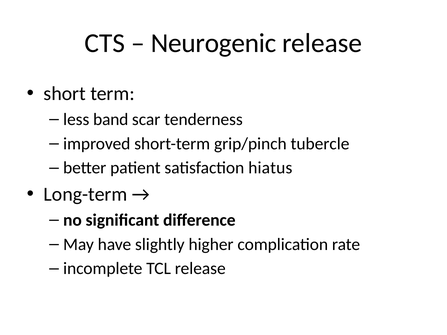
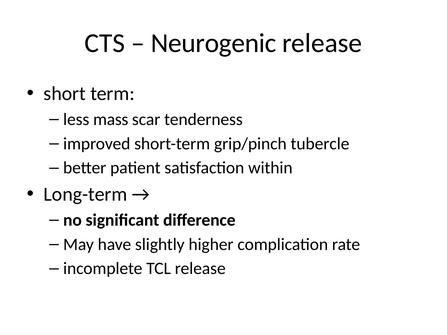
band: band -> mass (111, 119)
hiatus: hiatus -> within (270, 168)
